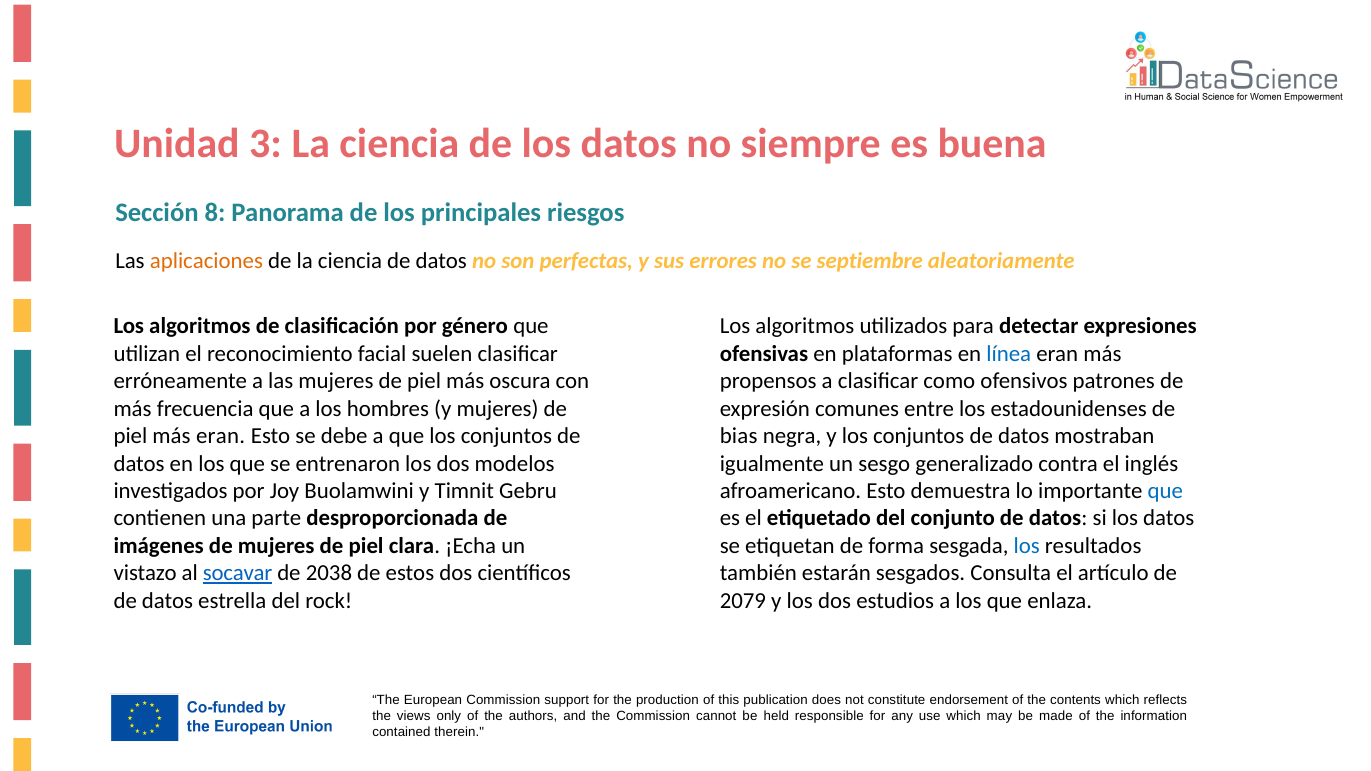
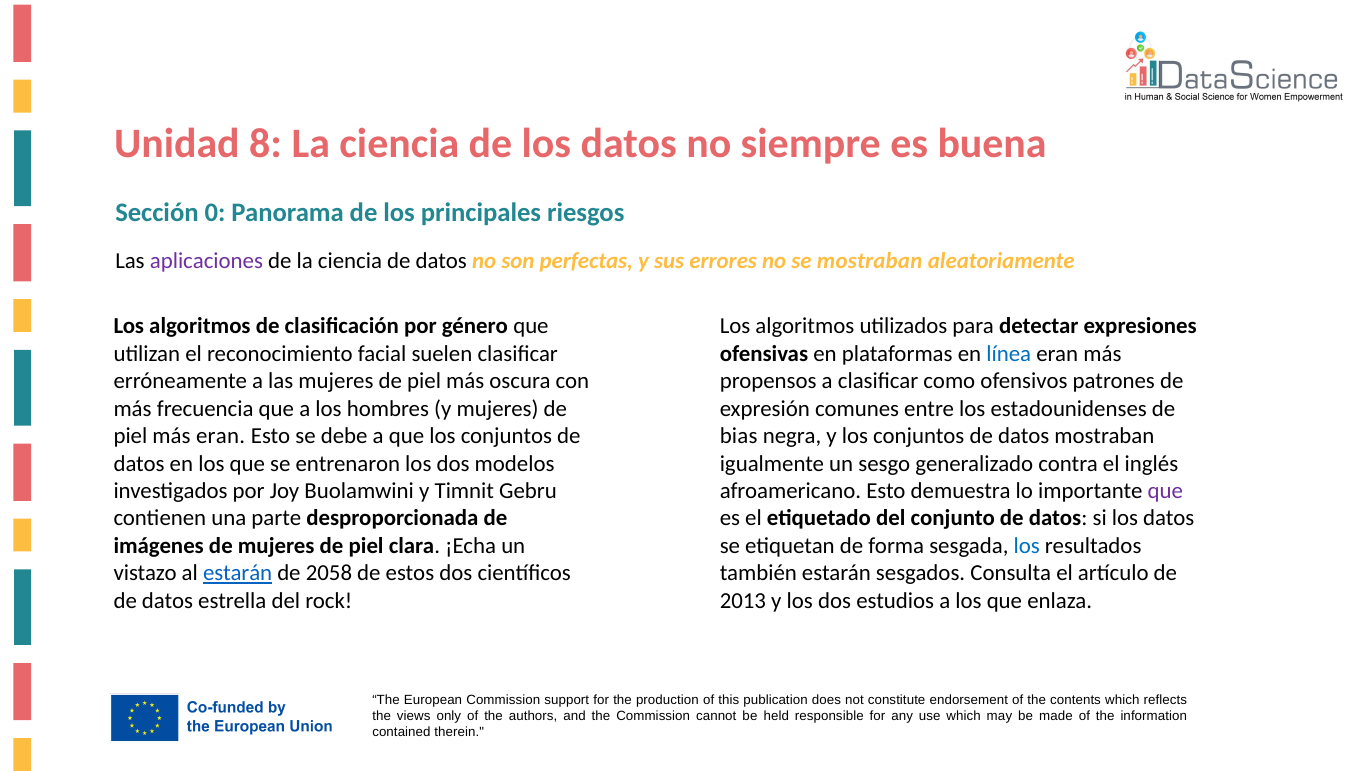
3: 3 -> 8 (266, 144)
8: 8 -> 0 (215, 213)
aplicaciones colour: orange -> purple (206, 261)
se septiembre: septiembre -> mostraban (870, 261)
que colour: blue -> purple (1165, 491)
al socavar: socavar -> estarán (238, 573)
2038: 2038 -> 2058 (329, 573)
2079: 2079 -> 2013 (743, 601)
